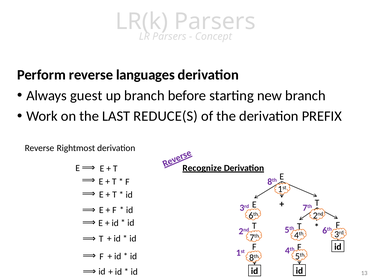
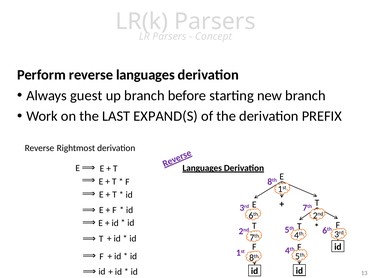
REDUCE(S: REDUCE(S -> EXPAND(S (166, 116)
Recognize: Recognize -> Languages (202, 168)
